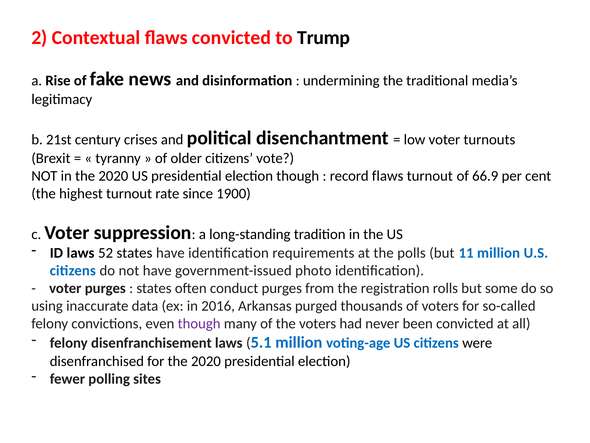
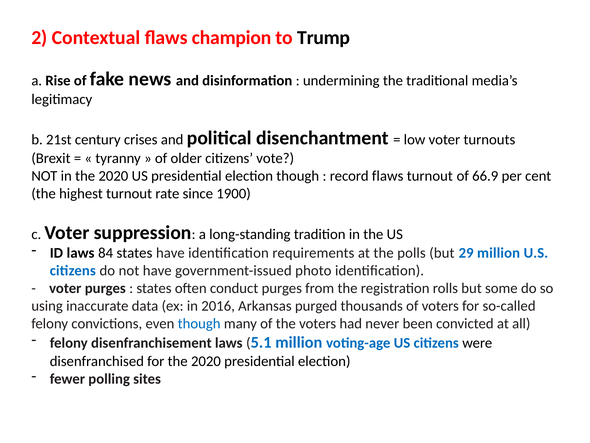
flaws convicted: convicted -> champion (232, 38)
52: 52 -> 84 (106, 253)
11: 11 -> 29 (466, 253)
though colour: purple -> blue (199, 323)
